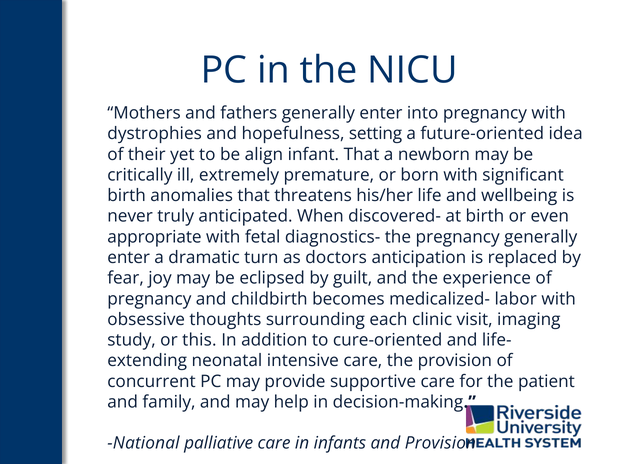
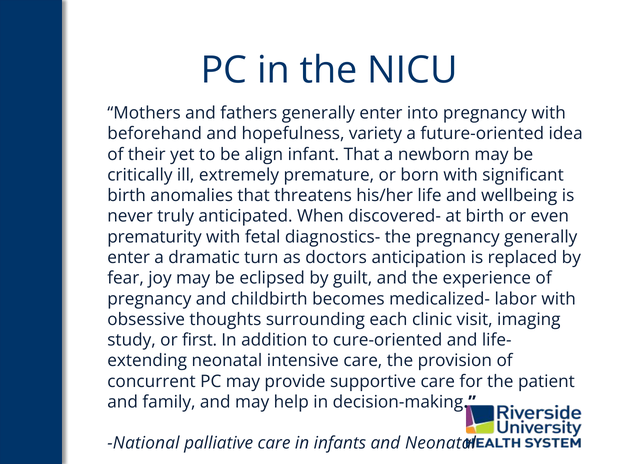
dystrophies: dystrophies -> beforehand (155, 134)
setting: setting -> variety (376, 134)
appropriate: appropriate -> prematurity (154, 237)
this: this -> first (200, 340)
and Provision: Provision -> Neonatal (440, 443)
